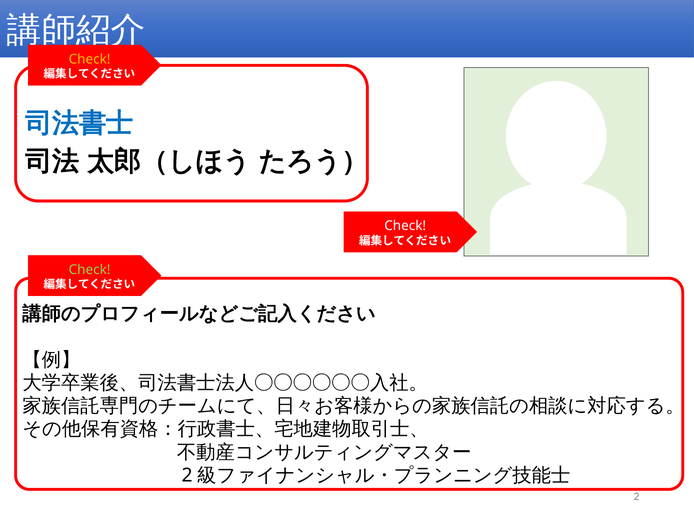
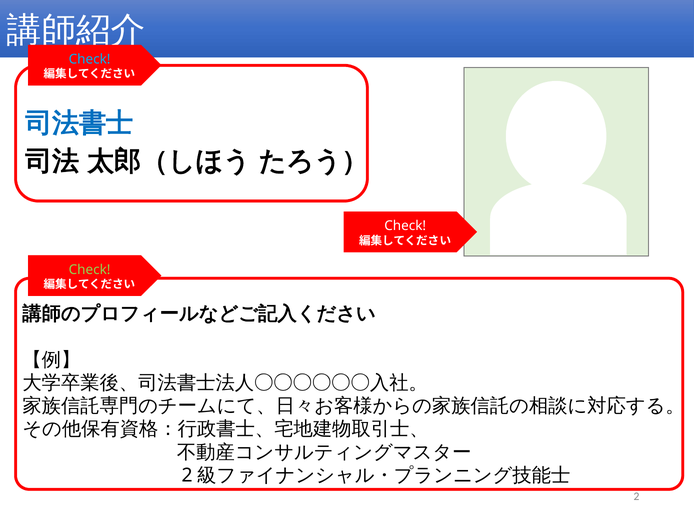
Check colour: yellow -> light blue (90, 59)
